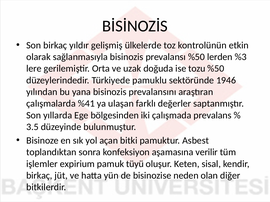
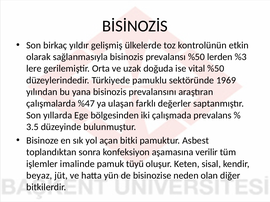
tozu: tozu -> vital (197, 69)
1946: 1946 -> 1969 (226, 80)
%41: %41 -> %47 (86, 104)
expirium: expirium -> imalinde (77, 164)
birkaç: birkaç -> beyaz (39, 176)
